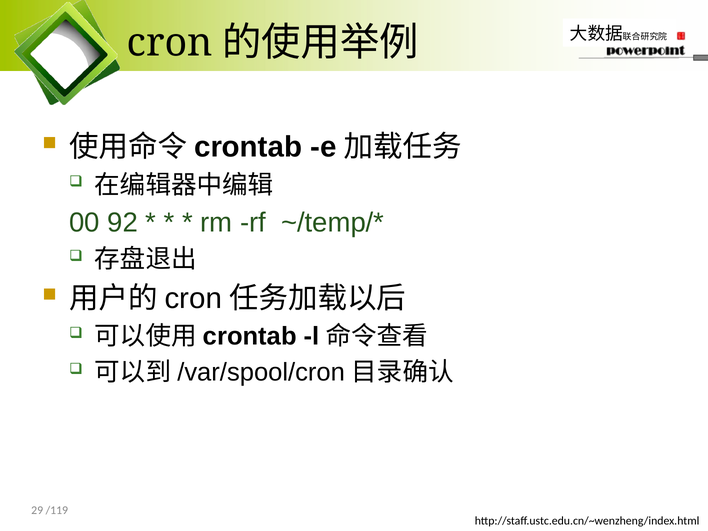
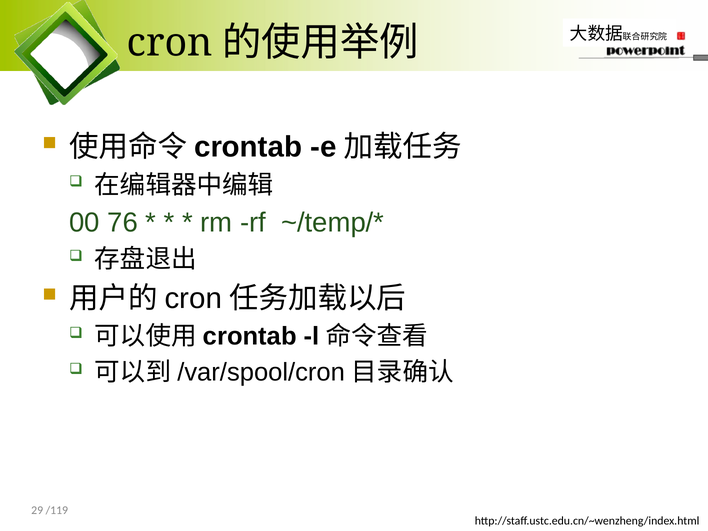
92: 92 -> 76 (123, 223)
